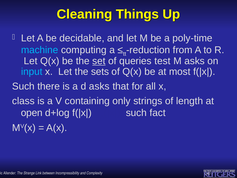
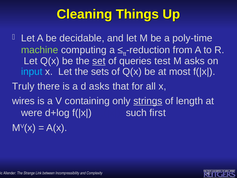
machine colour: light blue -> light green (40, 50)
Such: Such -> Truly (23, 86)
class: class -> wires (23, 101)
strings underline: none -> present (148, 101)
open: open -> were (32, 113)
fact: fact -> first (158, 113)
